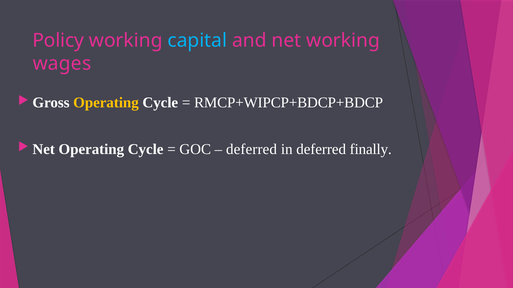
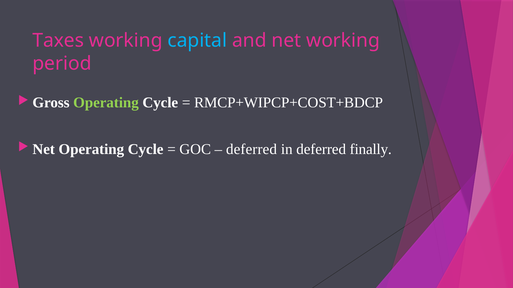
Policy: Policy -> Taxes (58, 40)
wages: wages -> period (62, 64)
Operating colour: yellow -> light green (106, 103)
RMCP+WIPCP+BDCP+BDCP: RMCP+WIPCP+BDCP+BDCP -> RMCP+WIPCP+COST+BDCP (289, 103)
